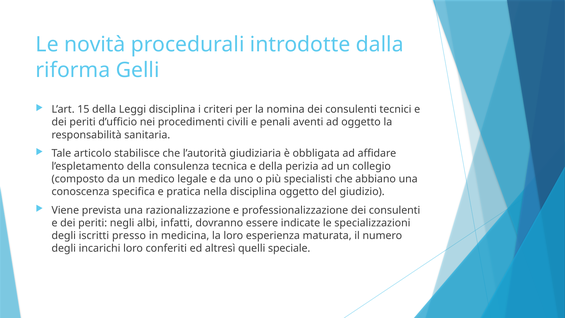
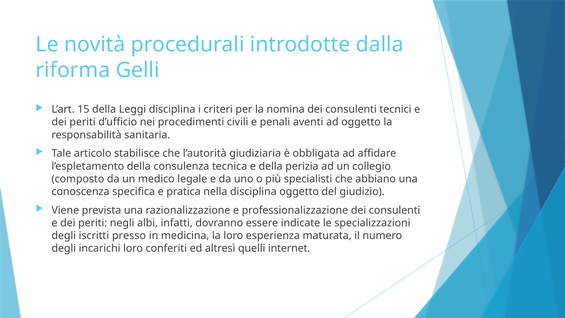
speciale: speciale -> internet (289, 248)
